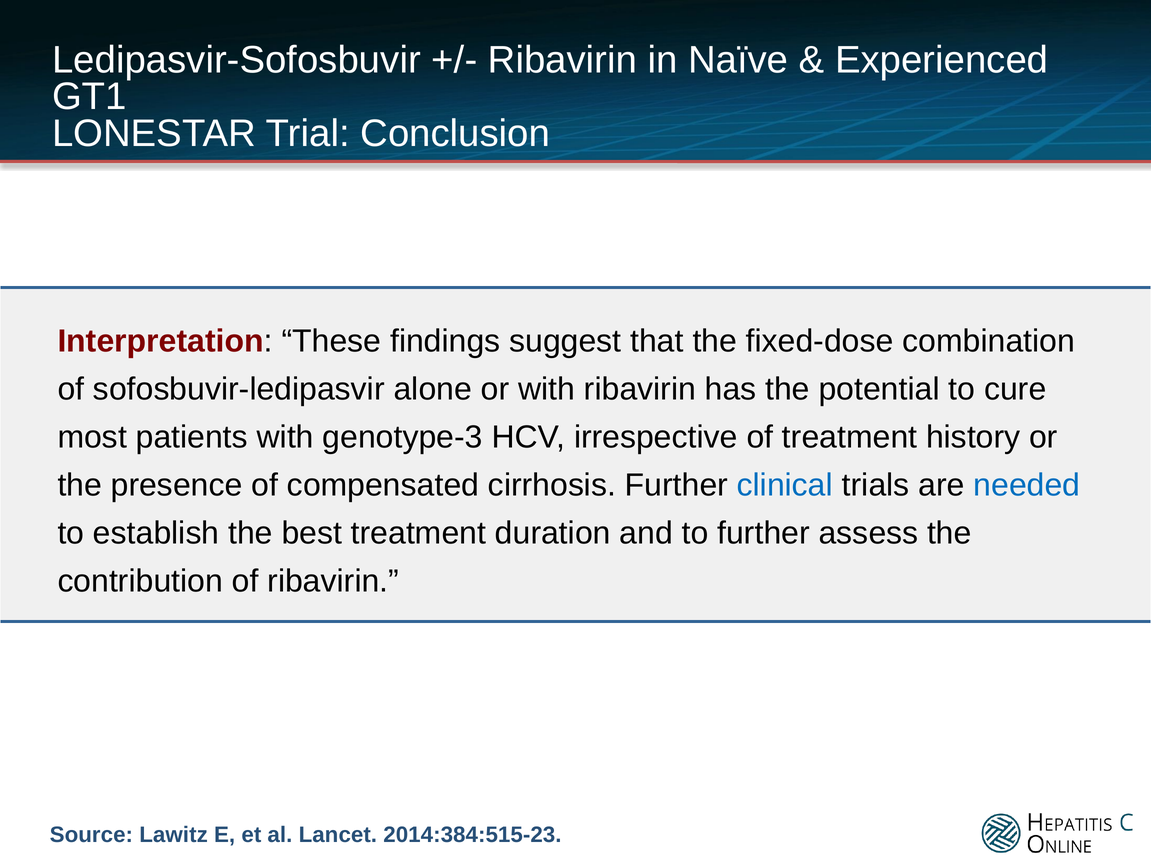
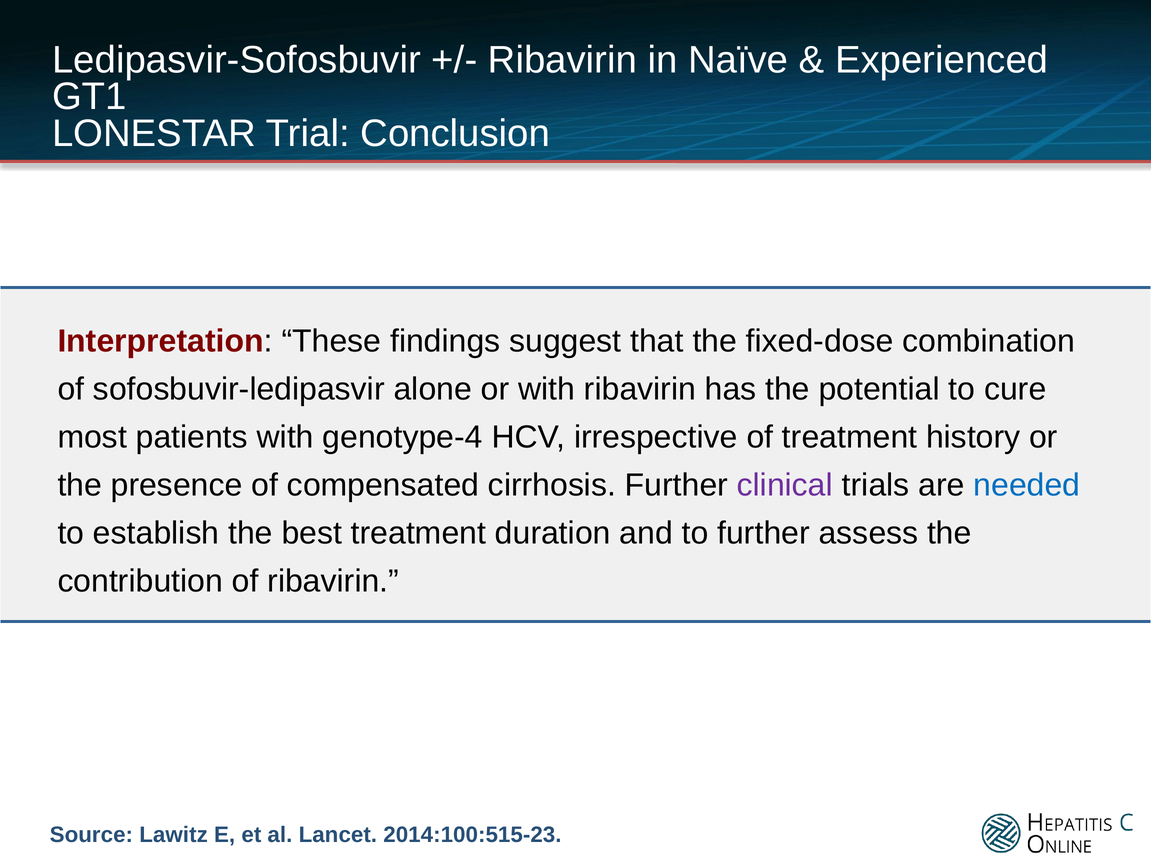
genotype-3: genotype-3 -> genotype-4 (403, 437)
clinical colour: blue -> purple (785, 485)
2014:384:515-23: 2014:384:515-23 -> 2014:100:515-23 (472, 835)
